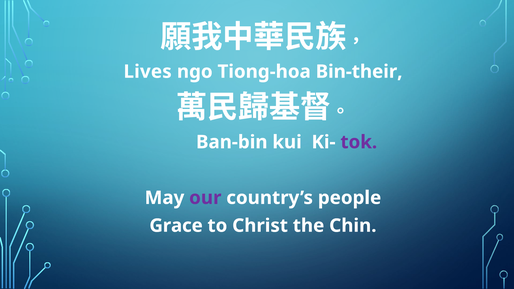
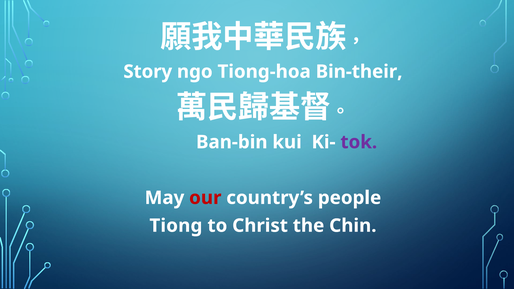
Lives: Lives -> Story (148, 72)
our colour: purple -> red (205, 198)
Grace: Grace -> Tiong (176, 226)
